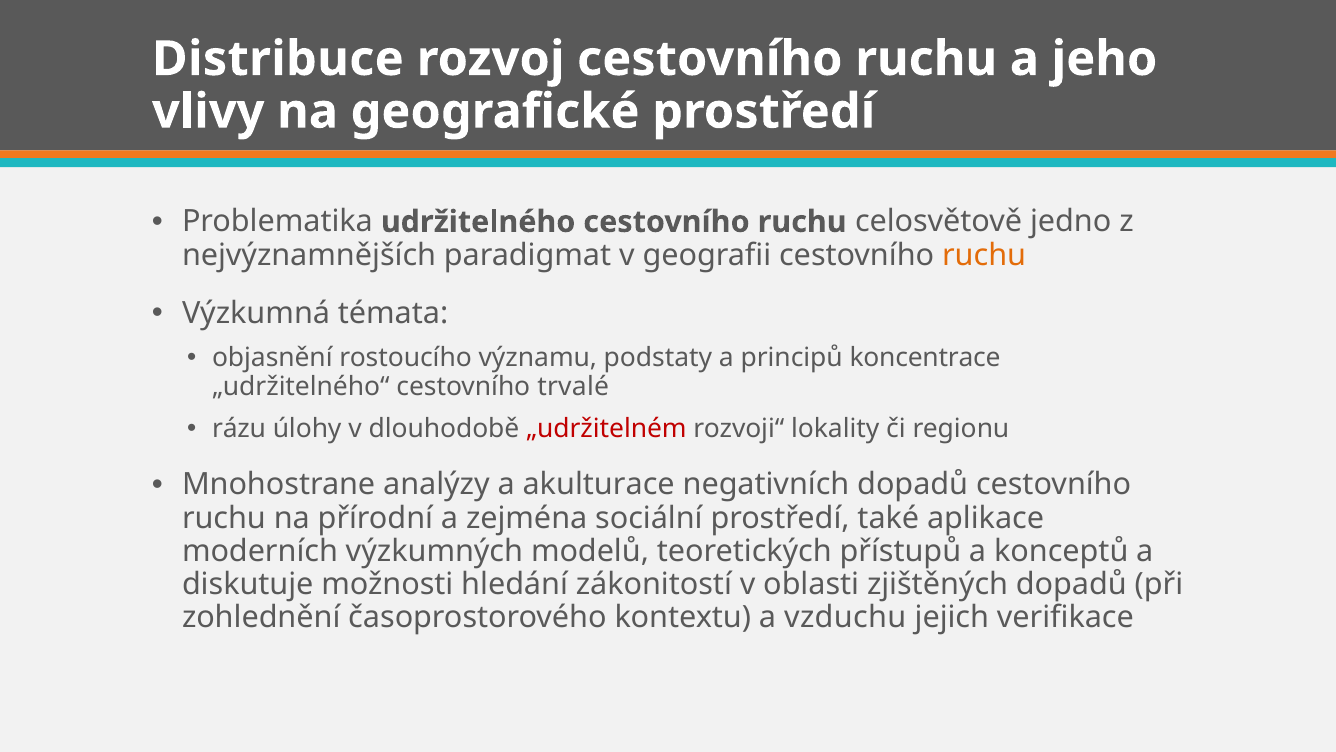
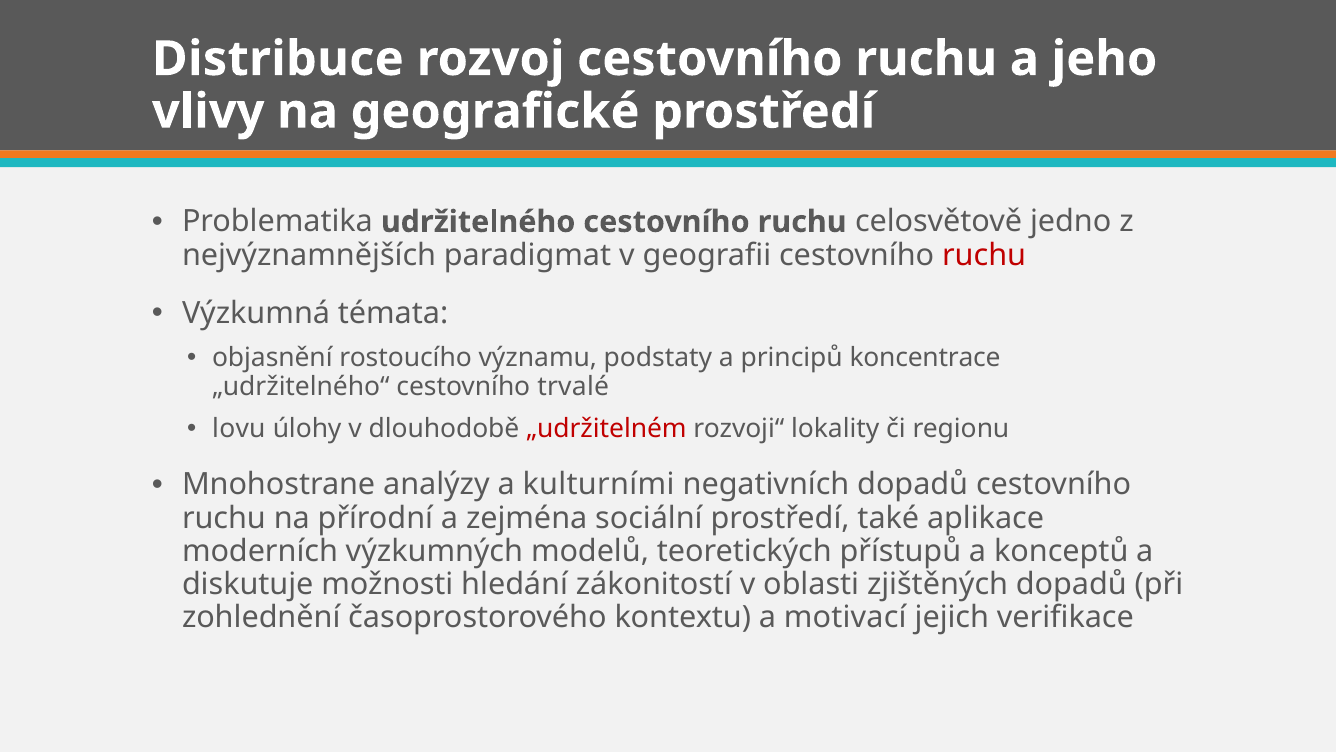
ruchu colour: orange -> red (984, 255)
rázu: rázu -> lovu (239, 429)
akulturace: akulturace -> kulturními (598, 485)
vzduchu: vzduchu -> motivací (845, 617)
